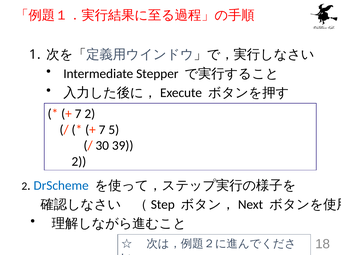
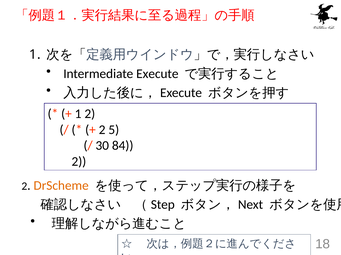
Stepper: Stepper -> Execute (157, 74)
7: 7 -> 1 (78, 114)
7: 7 -> 2 (102, 130)
39: 39 -> 84 (123, 146)
DrScheme colour: blue -> orange (61, 186)
